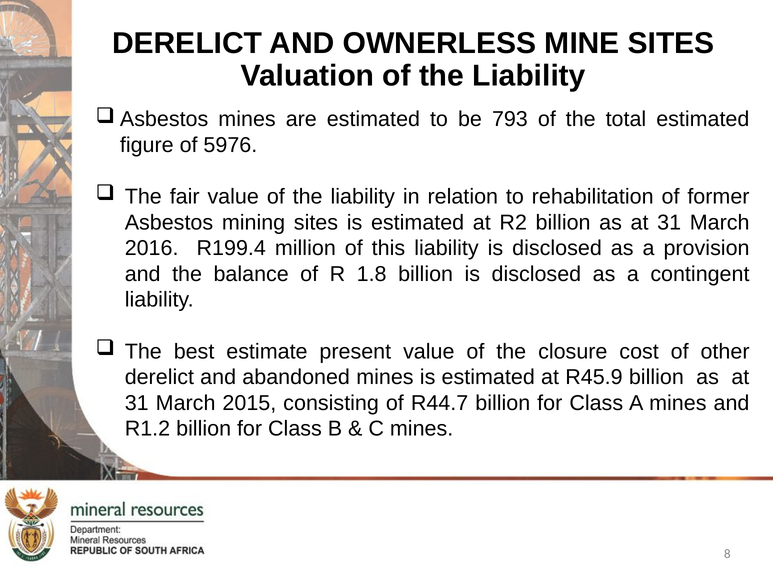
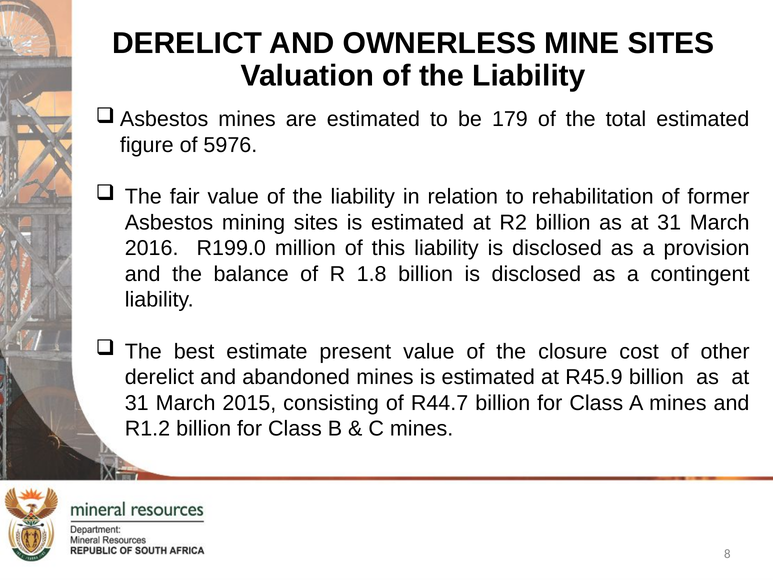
793: 793 -> 179 (510, 119)
R199.4: R199.4 -> R199.0 (231, 248)
